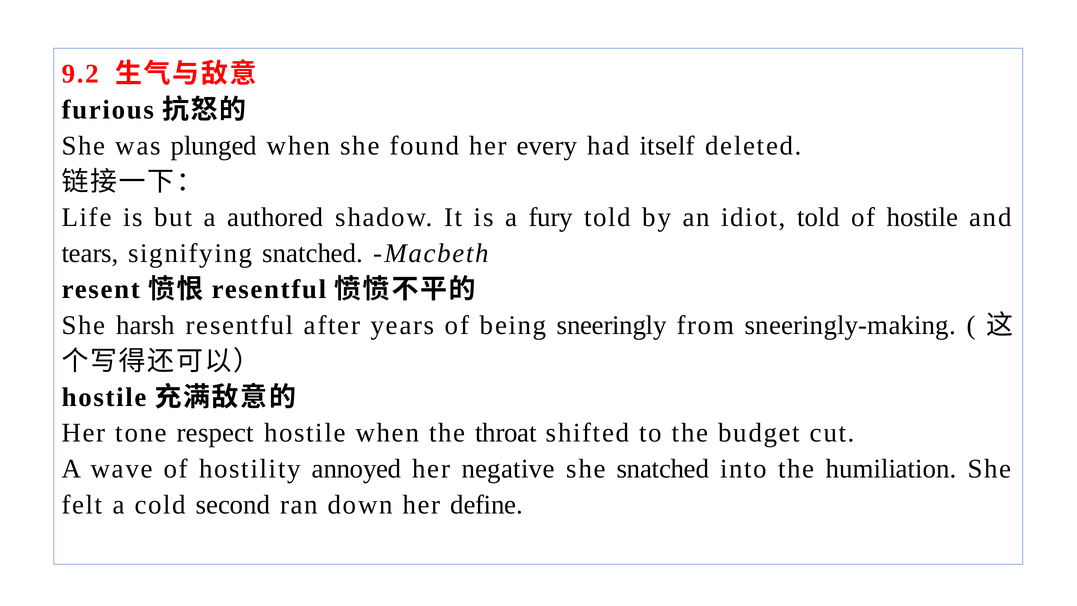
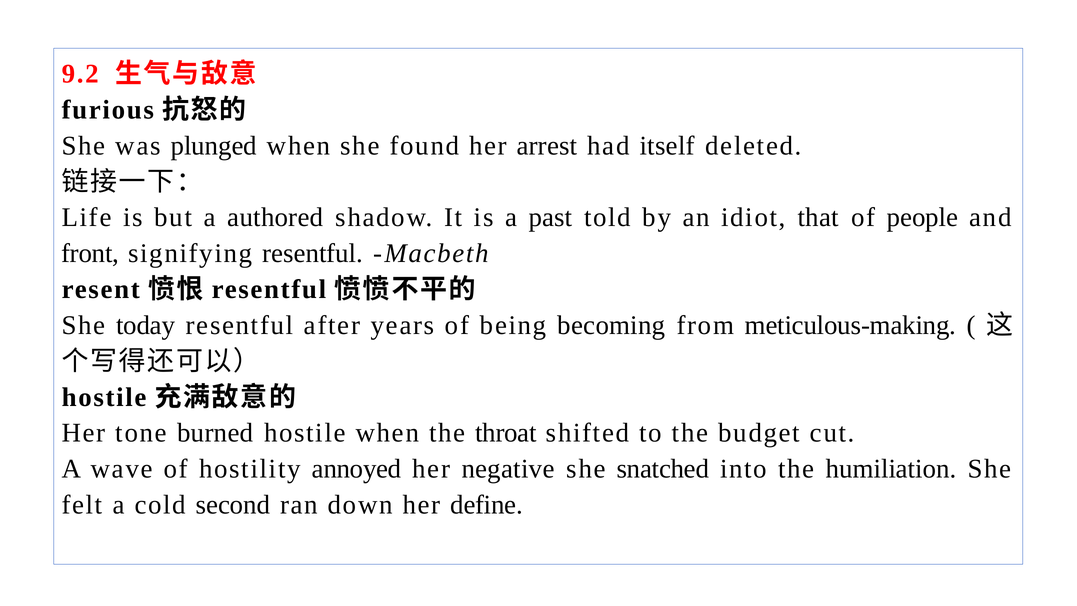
every: every -> arrest (547, 146)
fury: fury -> past (550, 218)
idiot told: told -> that (818, 218)
of hostile: hostile -> people (922, 218)
tears: tears -> front (90, 253)
signifying snatched: snatched -> resentful (313, 253)
harsh: harsh -> today (146, 325)
sneeringly: sneeringly -> becoming (611, 325)
sneeringly-making: sneeringly-making -> meticulous-making (850, 325)
respect: respect -> burned (215, 433)
